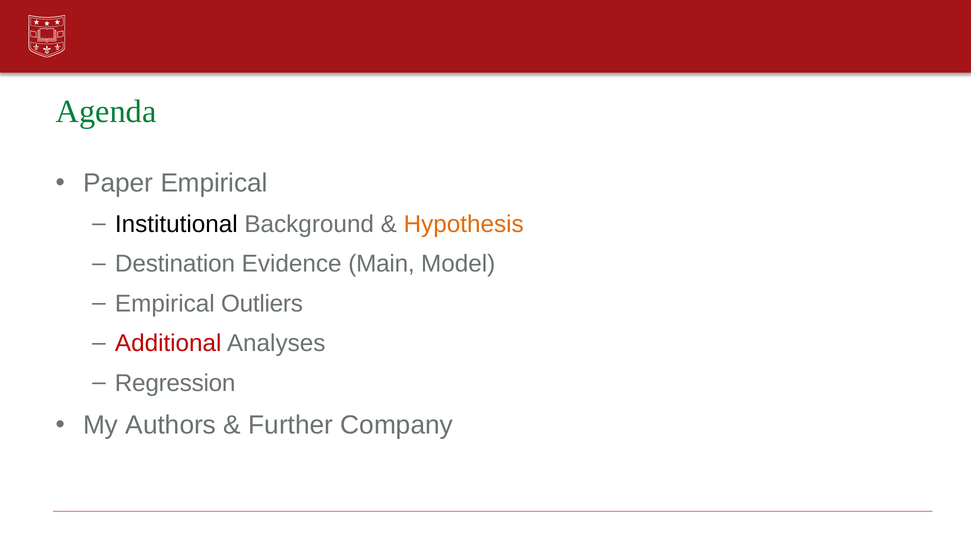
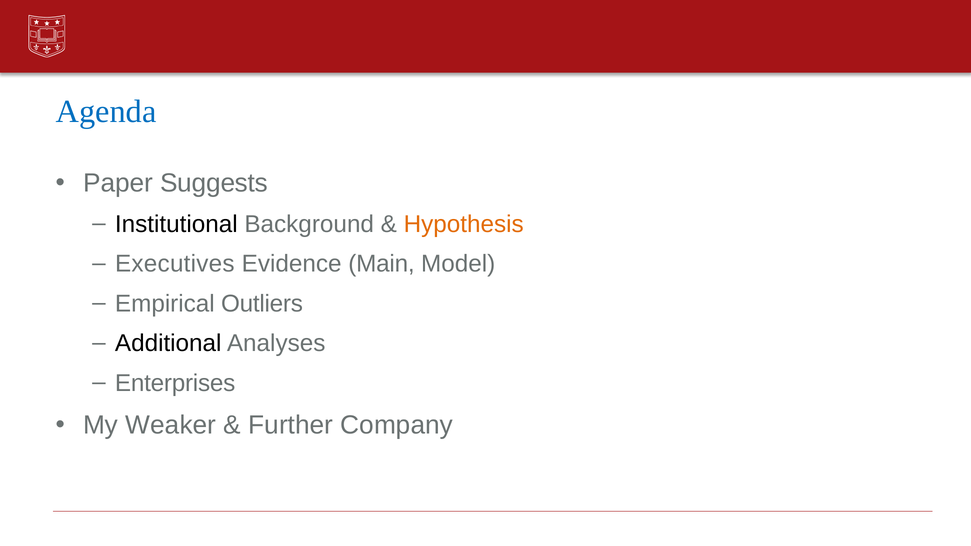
Agenda colour: green -> blue (106, 112)
Paper Empirical: Empirical -> Suggests (214, 183)
Destination: Destination -> Executives (175, 264)
Additional colour: red -> black (168, 344)
Regression: Regression -> Enterprises (175, 383)
Authors: Authors -> Weaker (171, 425)
